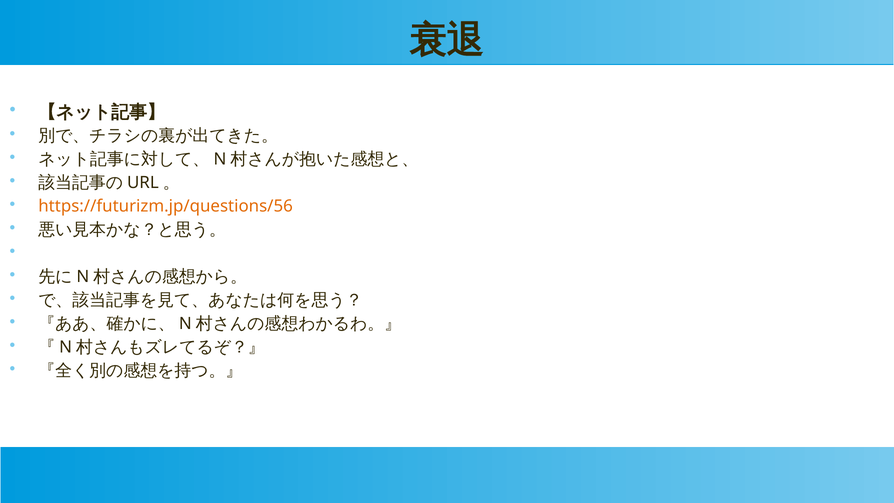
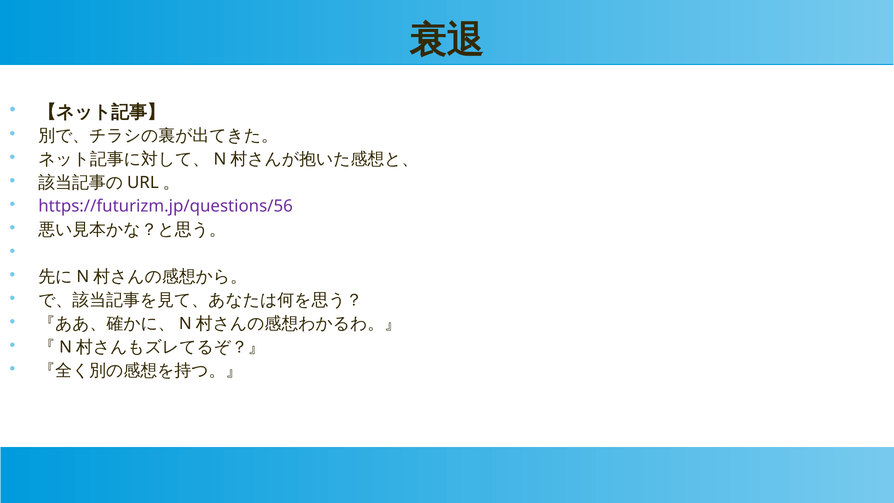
https://futurizm.jp/questions/56 colour: orange -> purple (166, 206)
